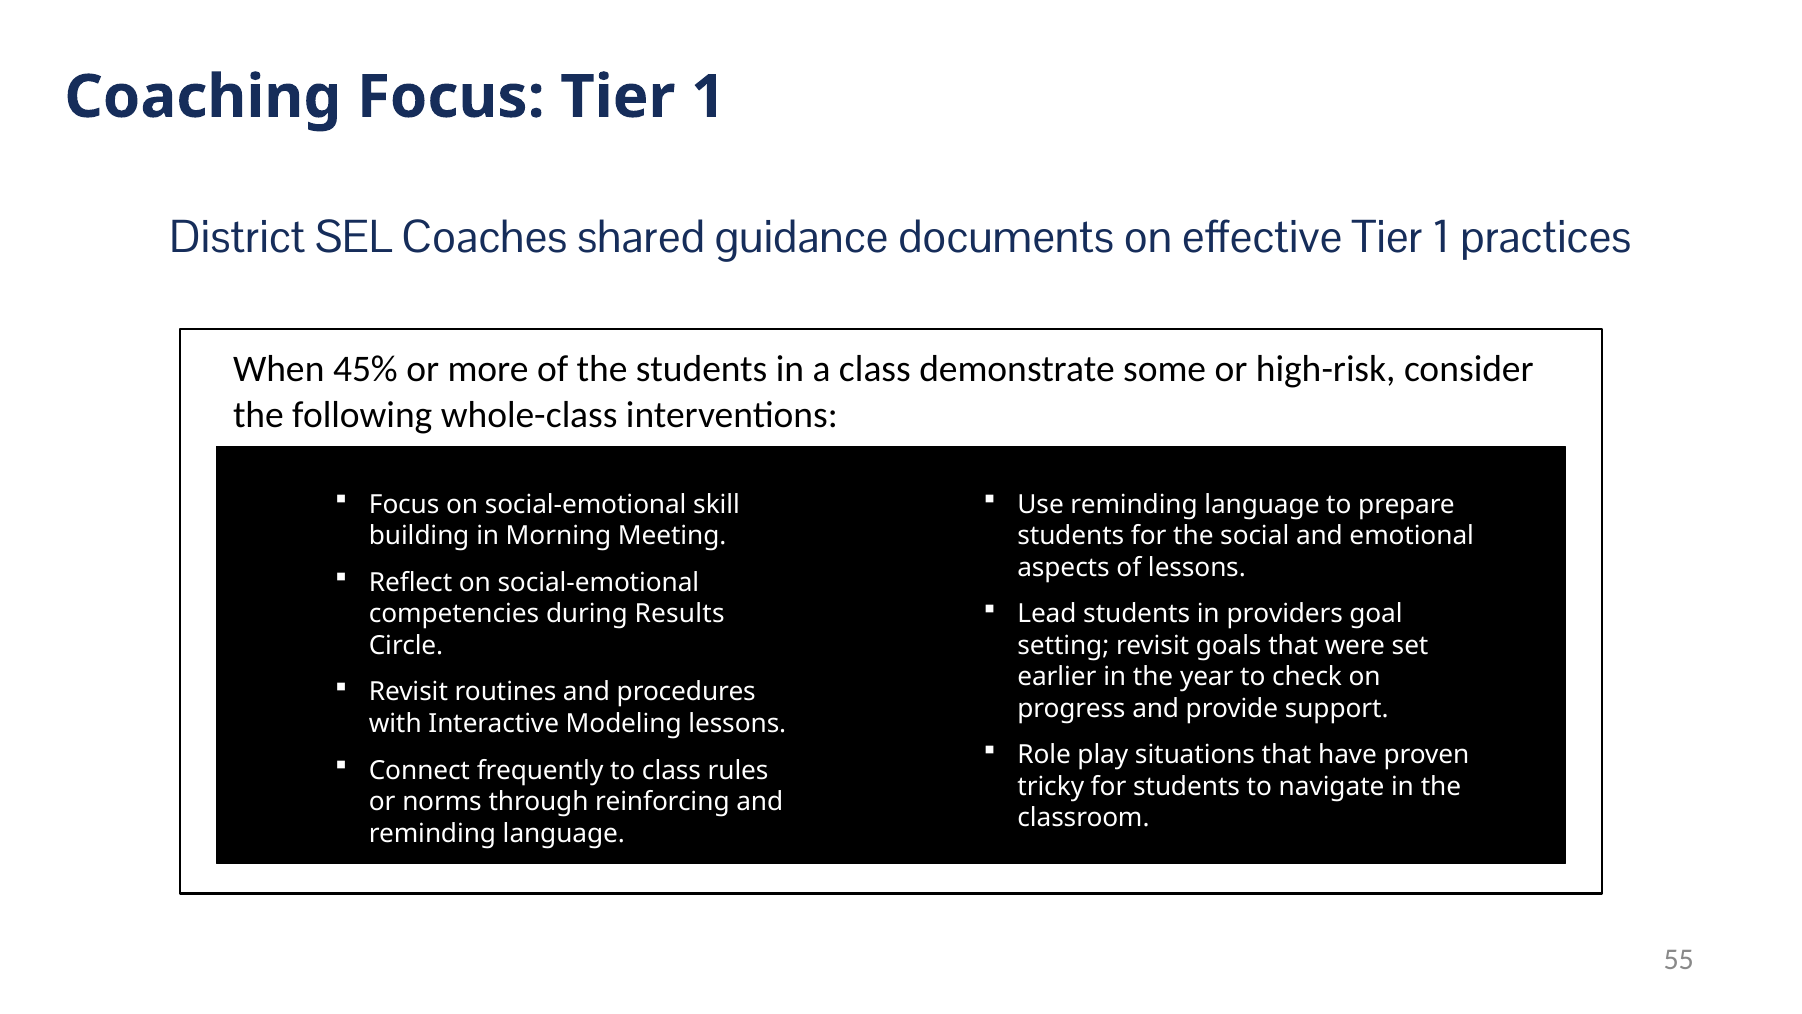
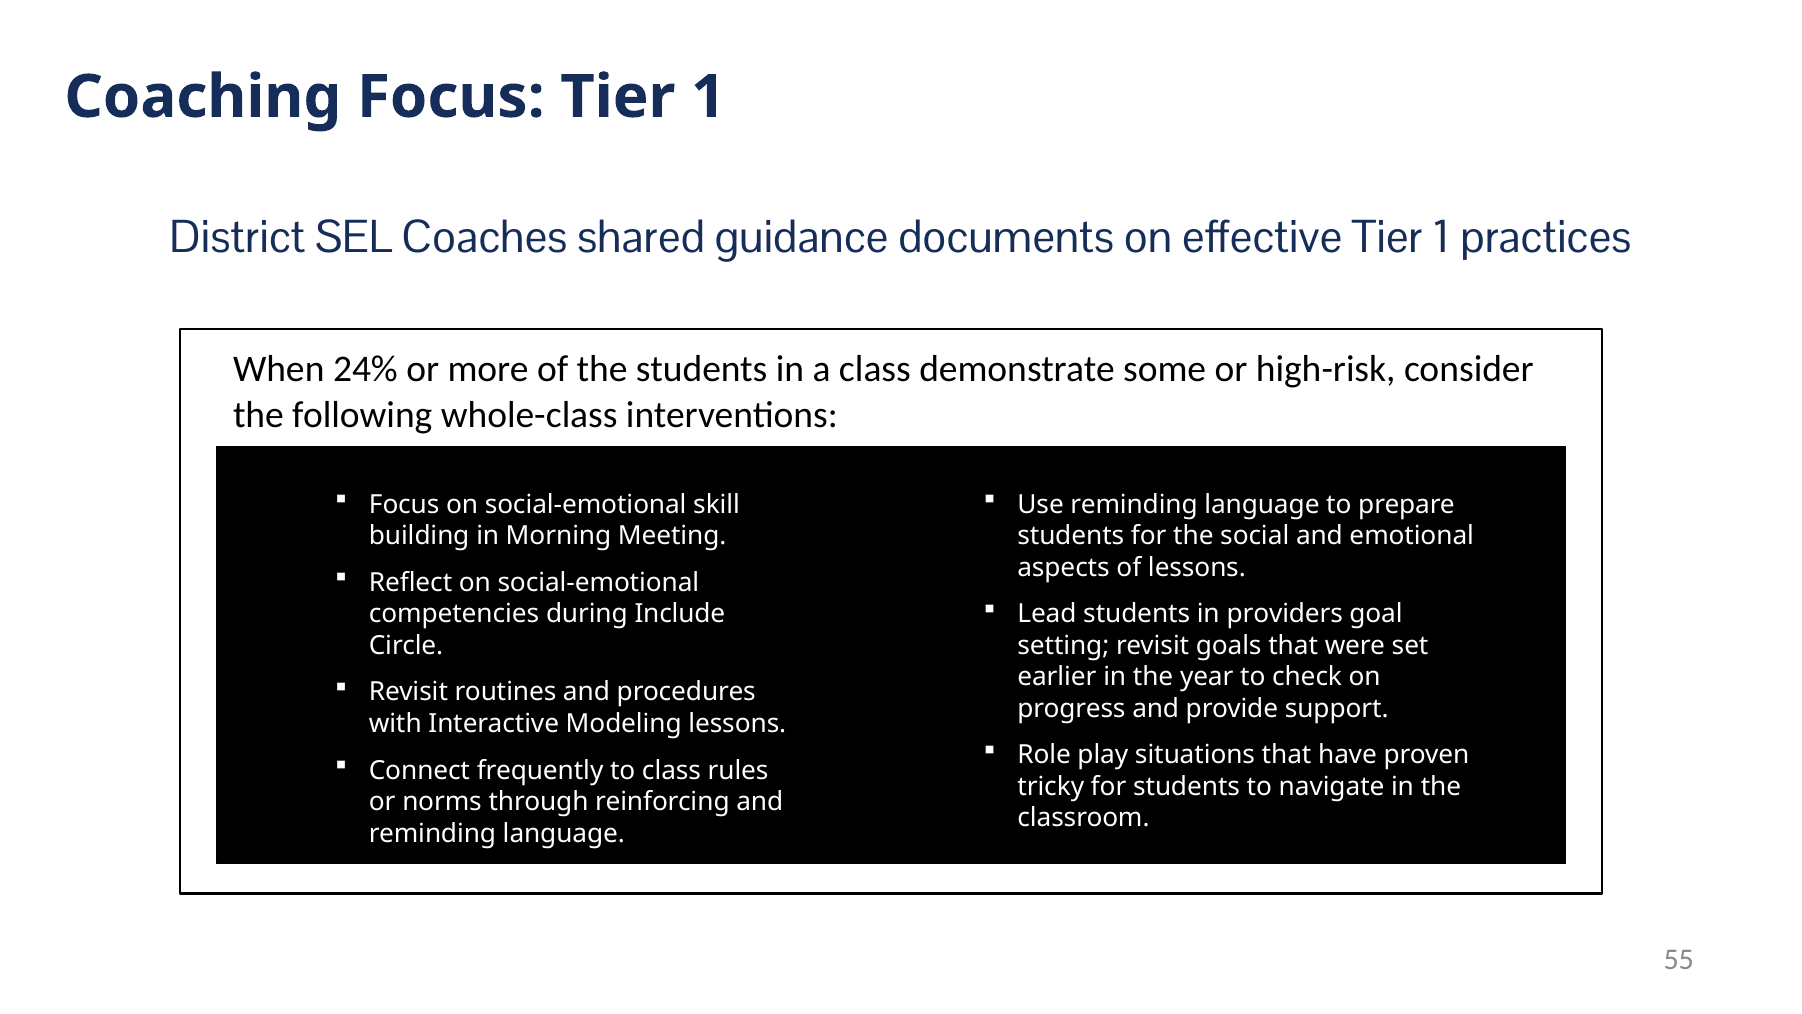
45%: 45% -> 24% (365, 369)
Results: Results -> Include (680, 614)
